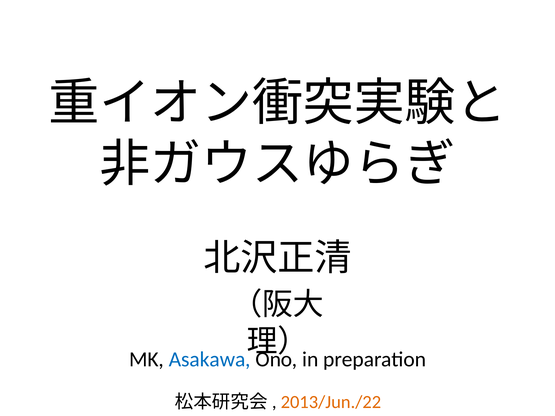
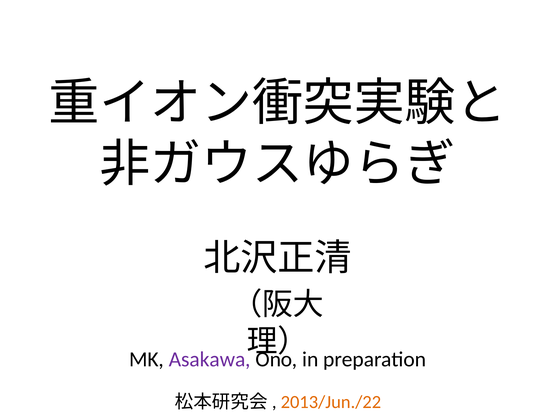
Asakawa colour: blue -> purple (210, 360)
